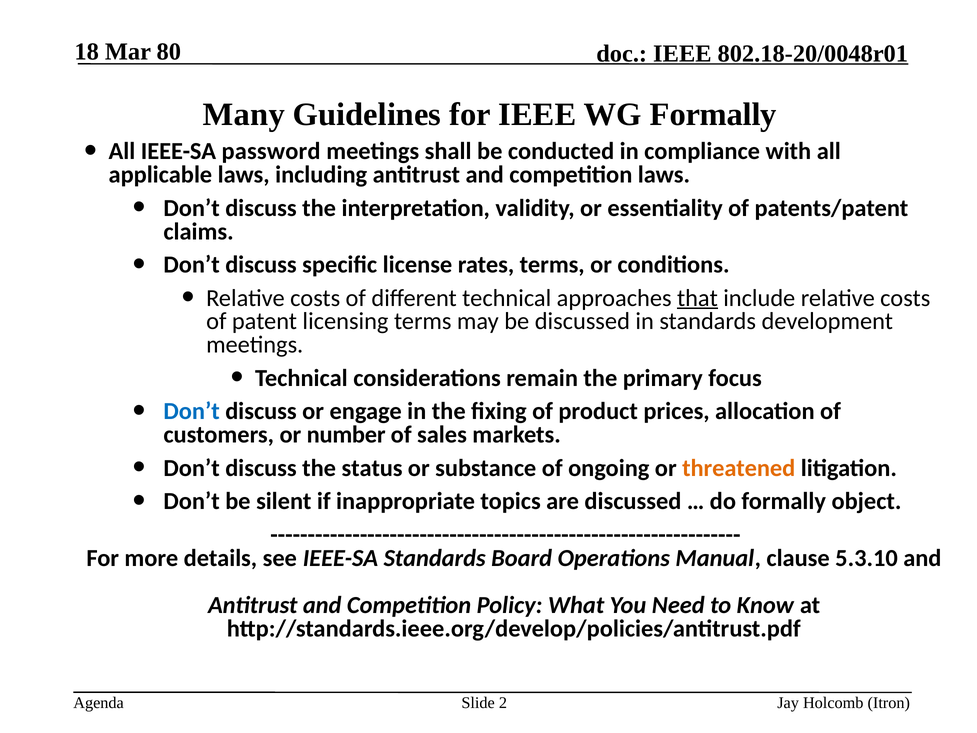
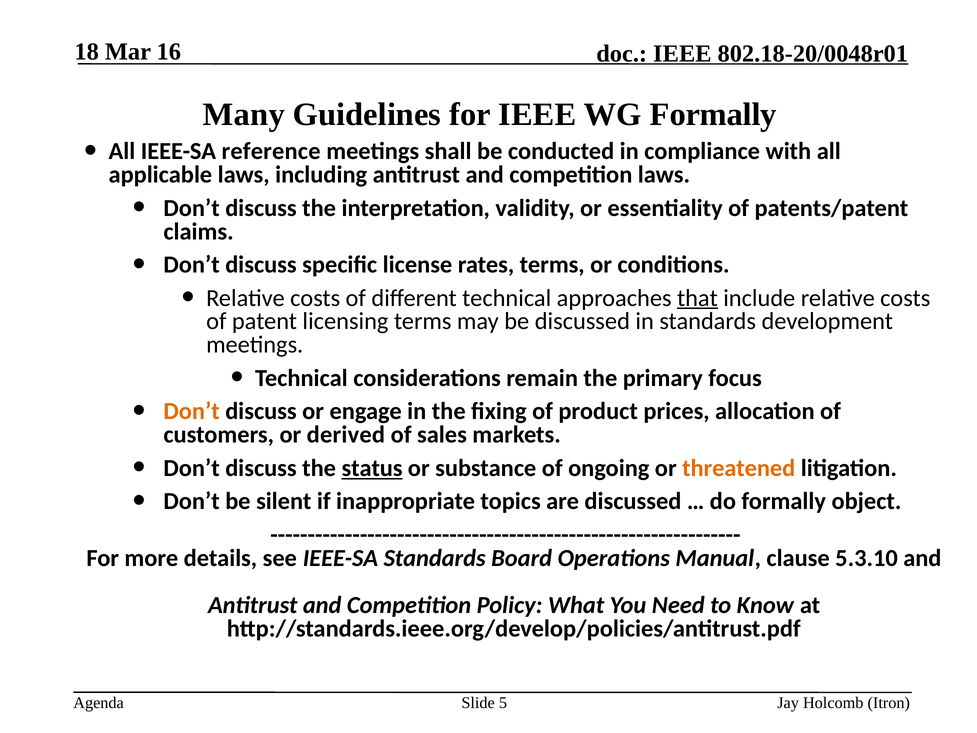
80: 80 -> 16 (169, 52)
password: password -> reference (271, 151)
Don’t colour: blue -> orange (192, 411)
number: number -> derived (346, 435)
status underline: none -> present (372, 468)
2: 2 -> 5 (503, 703)
